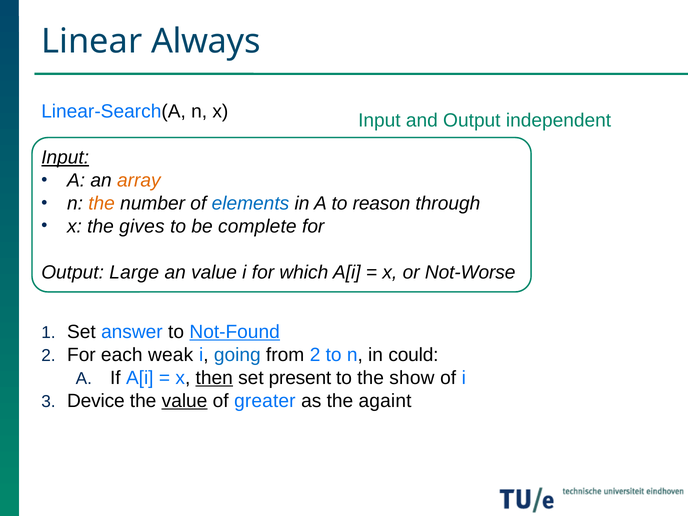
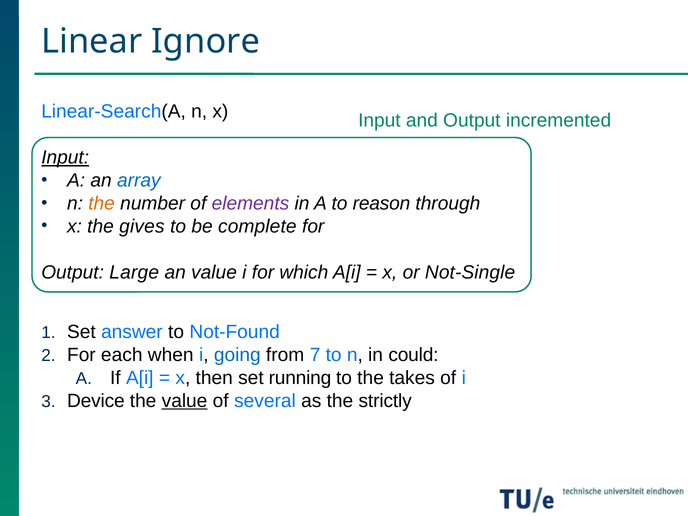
Always: Always -> Ignore (206, 41)
independent: independent -> incremented (559, 120)
array colour: orange -> blue (139, 181)
elements colour: blue -> purple (250, 203)
Not-Worse: Not-Worse -> Not-Single (470, 272)
Not-Found underline: present -> none (235, 332)
weak: weak -> when (171, 355)
from 2: 2 -> 7 (315, 355)
then underline: present -> none (214, 378)
present: present -> running (300, 378)
show: show -> takes (412, 378)
greater: greater -> several (265, 401)
againt: againt -> strictly (385, 401)
